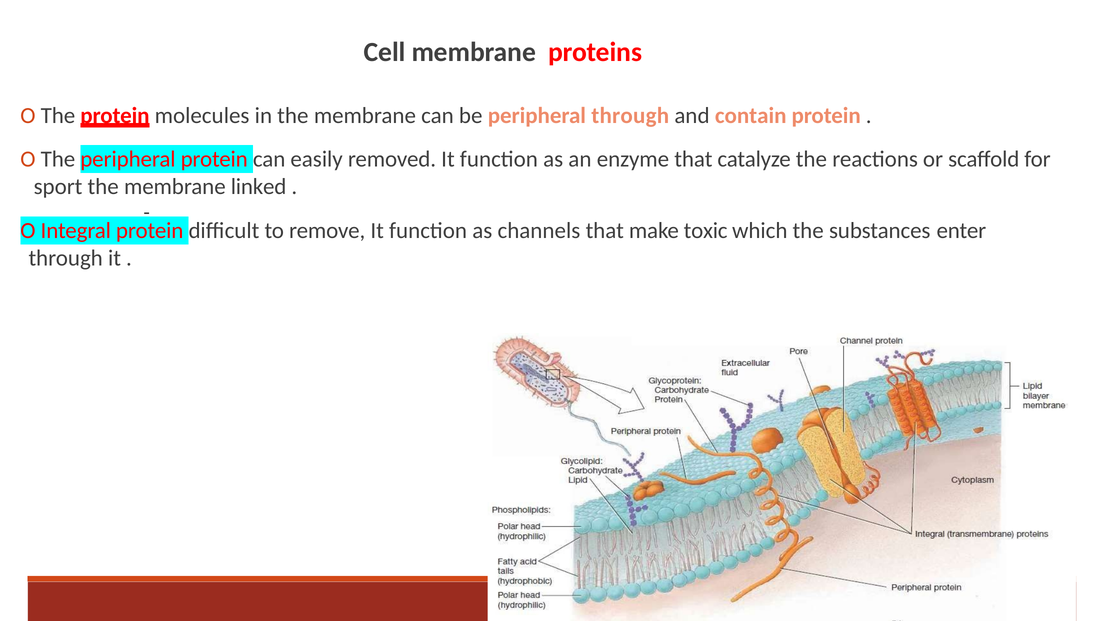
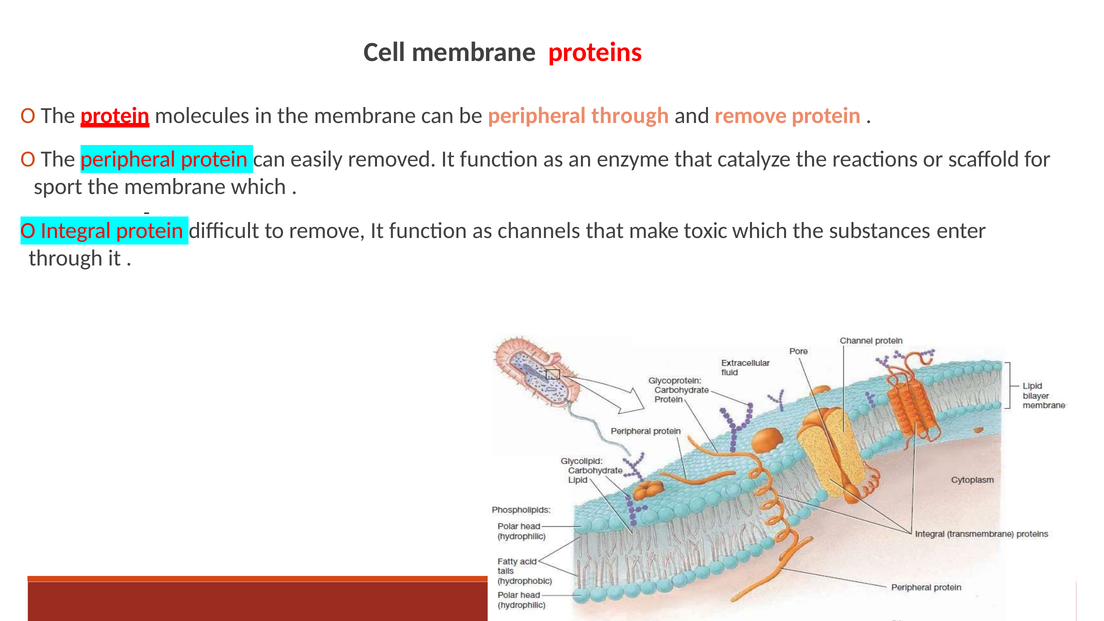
and contain: contain -> remove (751, 115)
membrane linked: linked -> which (258, 187)
